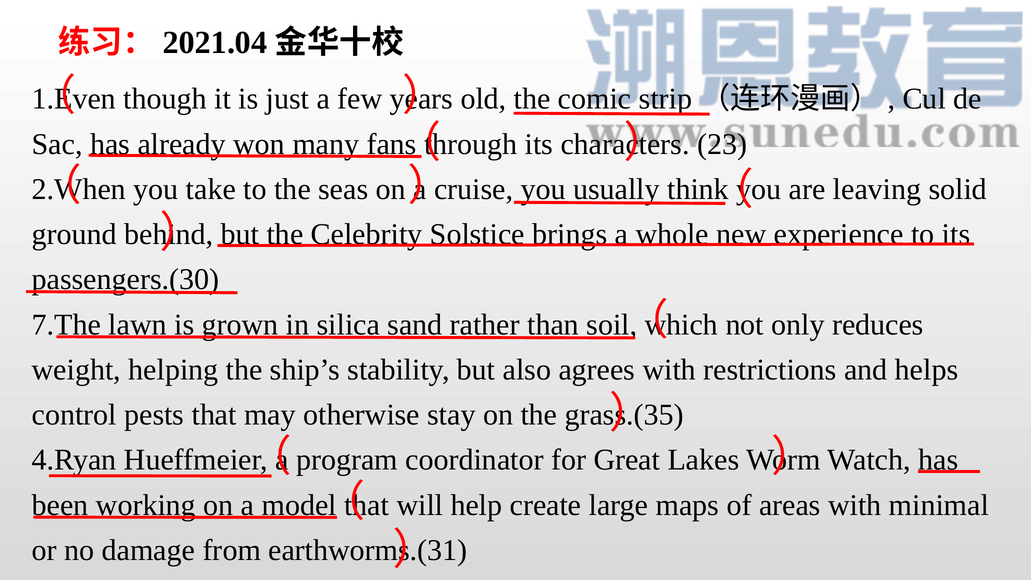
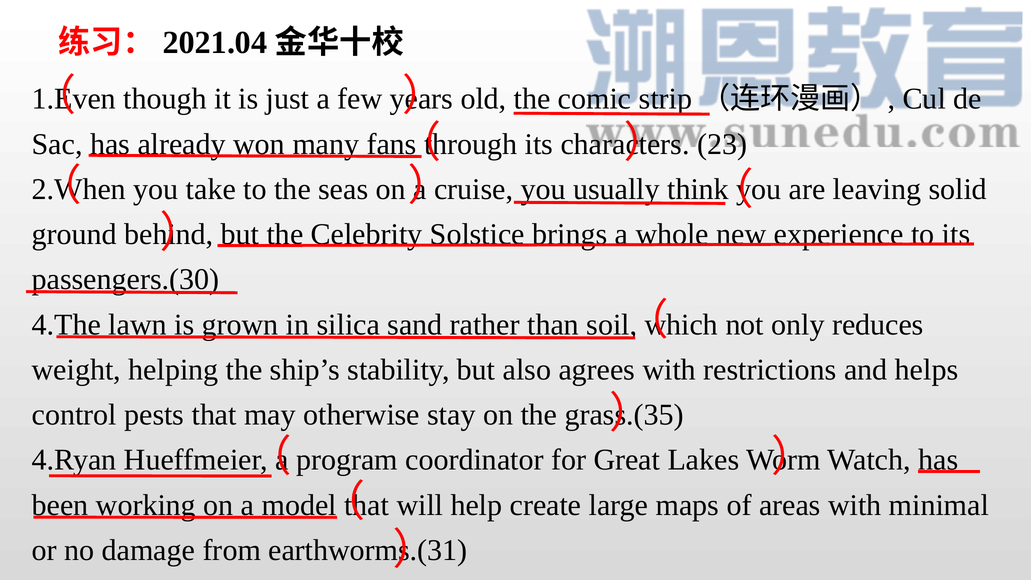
7.The: 7.The -> 4.The (66, 325)
